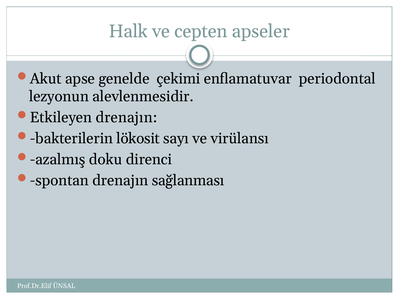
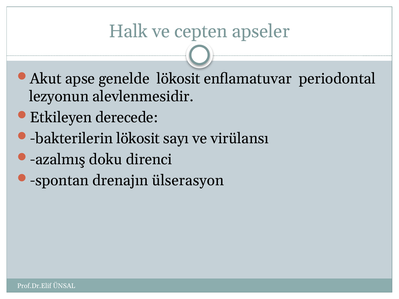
genelde çekimi: çekimi -> lökosit (179, 79)
Etkileyen drenajın: drenajın -> derecede (127, 118)
sağlanması: sağlanması -> ülserasyon (188, 180)
